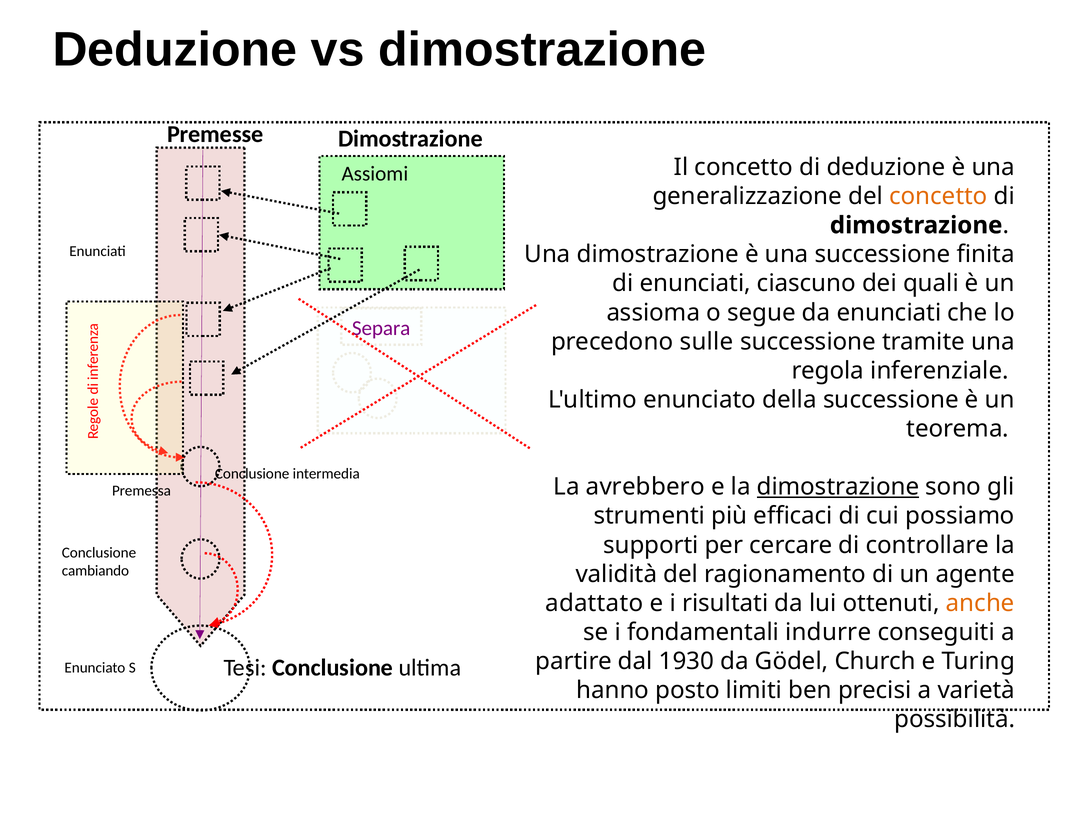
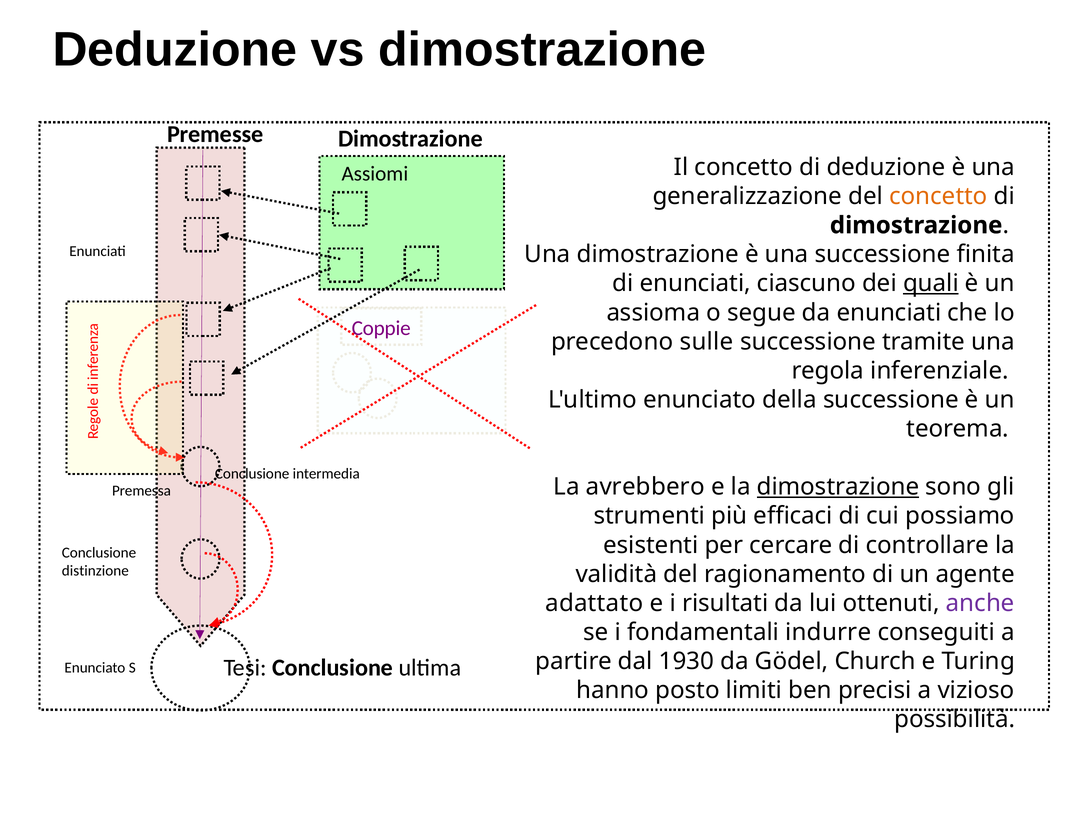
quali underline: none -> present (931, 283)
Separa: Separa -> Coppie (381, 328)
supporti: supporti -> esistenti (651, 545)
cambiando: cambiando -> distinzione (95, 571)
anche colour: orange -> purple (980, 603)
varietà: varietà -> vizioso (976, 690)
